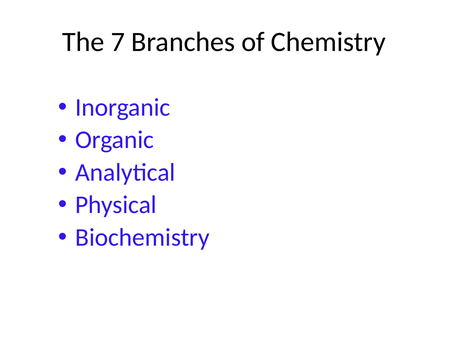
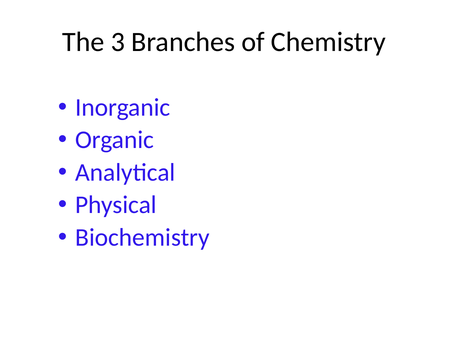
7: 7 -> 3 (118, 42)
